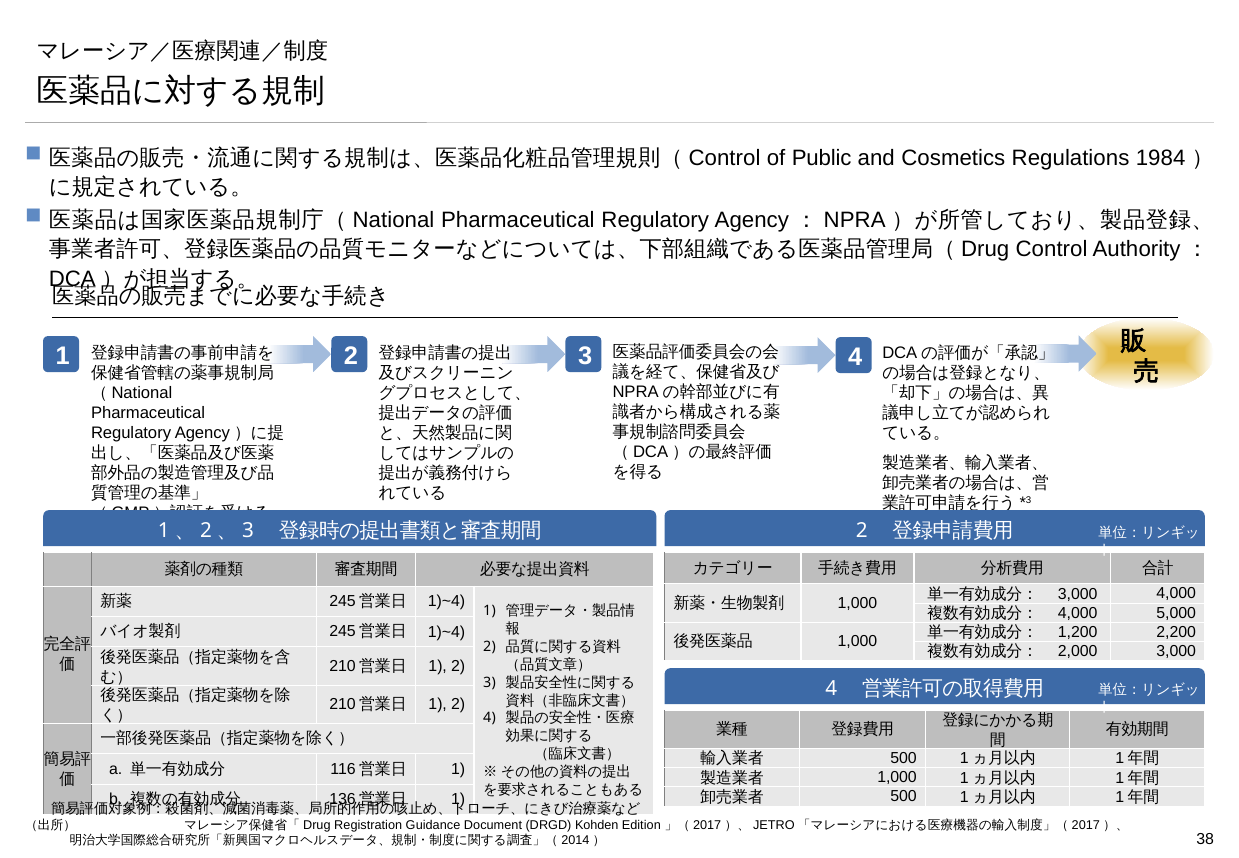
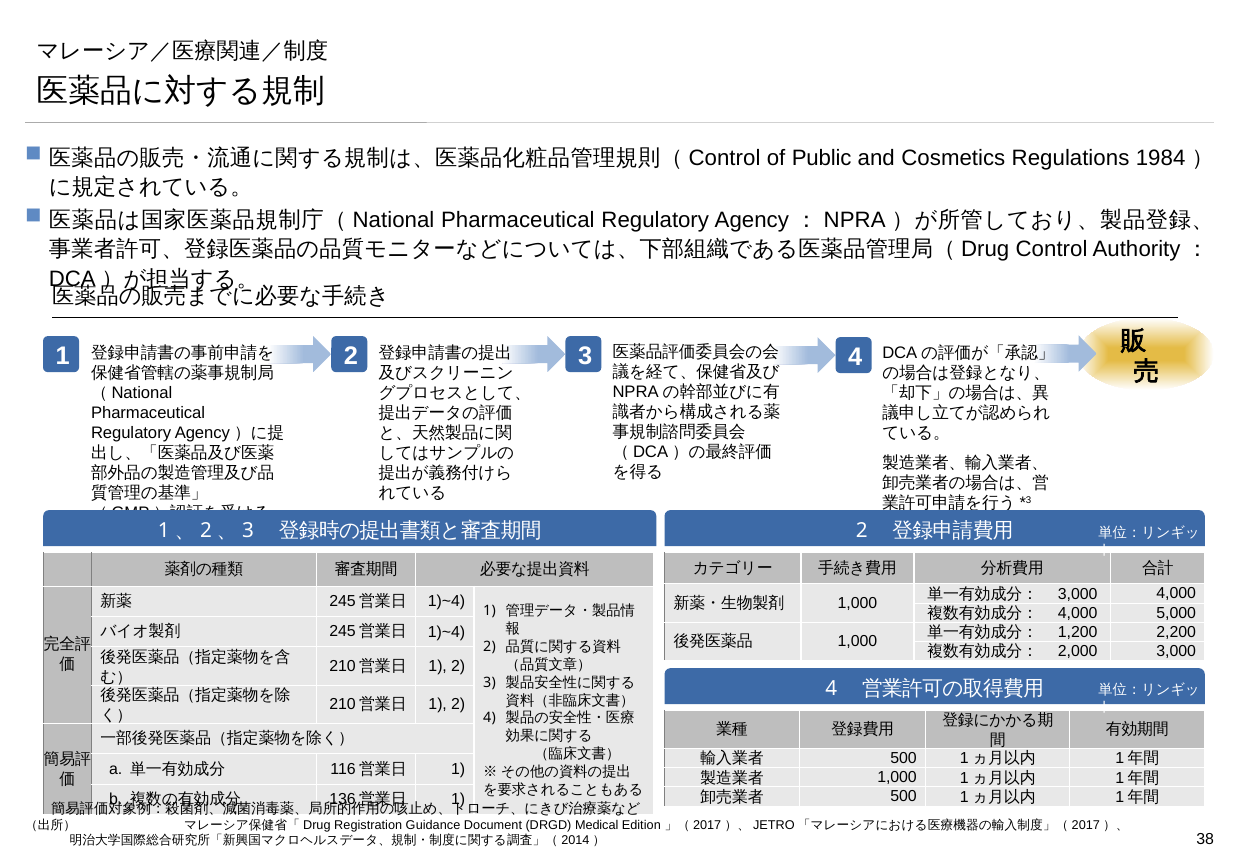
Kohden: Kohden -> Medical (597, 825)
